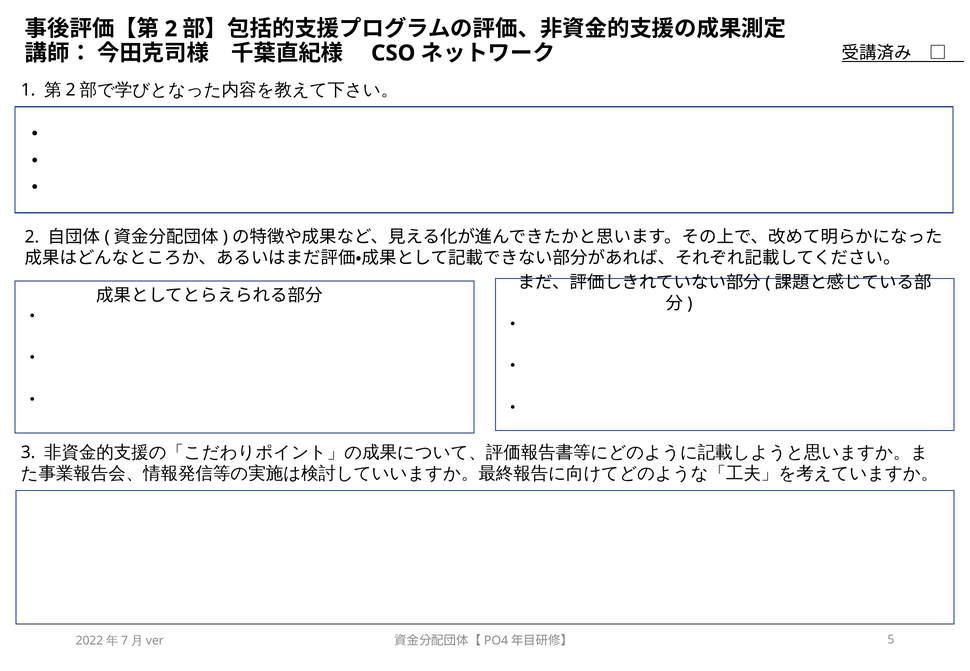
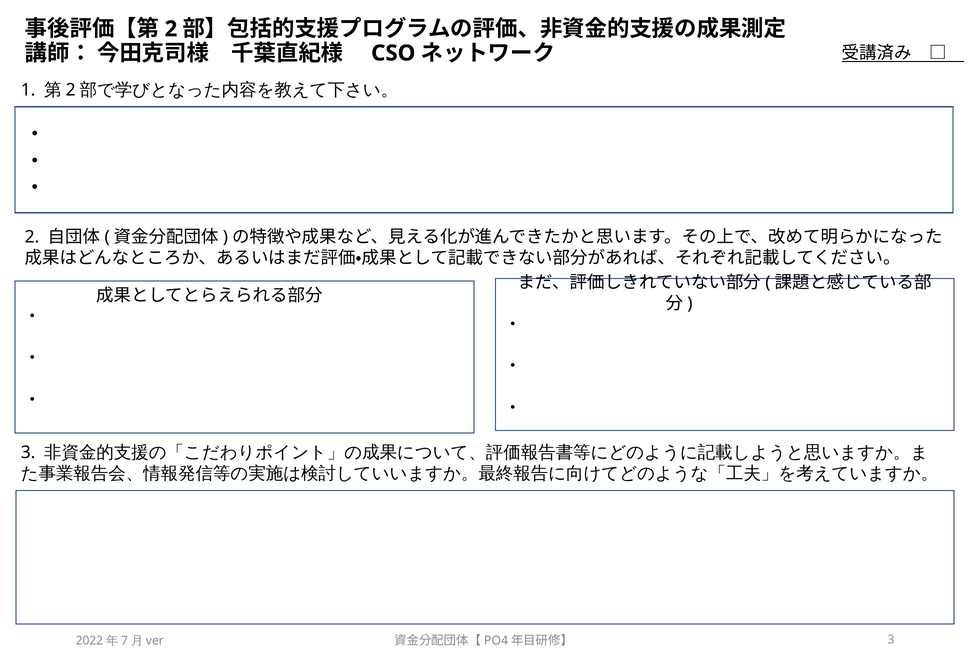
5: 5 -> 3 (891, 640)
